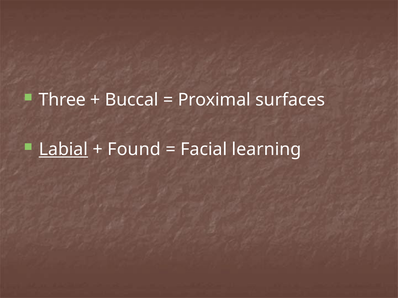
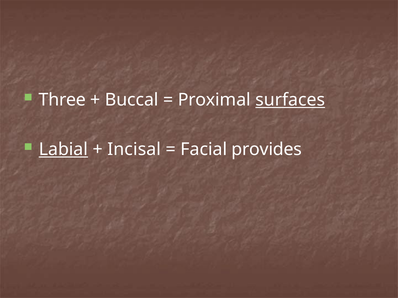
surfaces underline: none -> present (290, 100)
Found: Found -> Incisal (134, 150)
learning: learning -> provides (267, 150)
